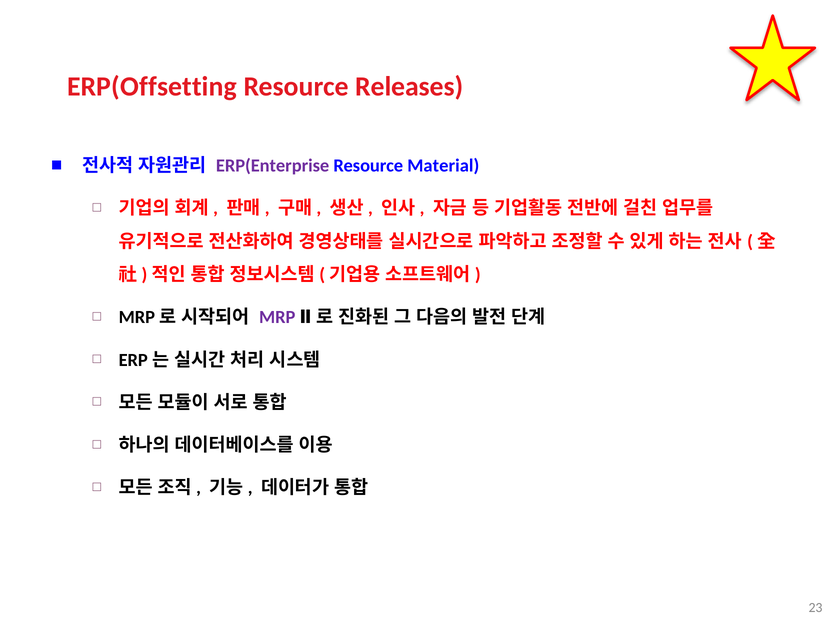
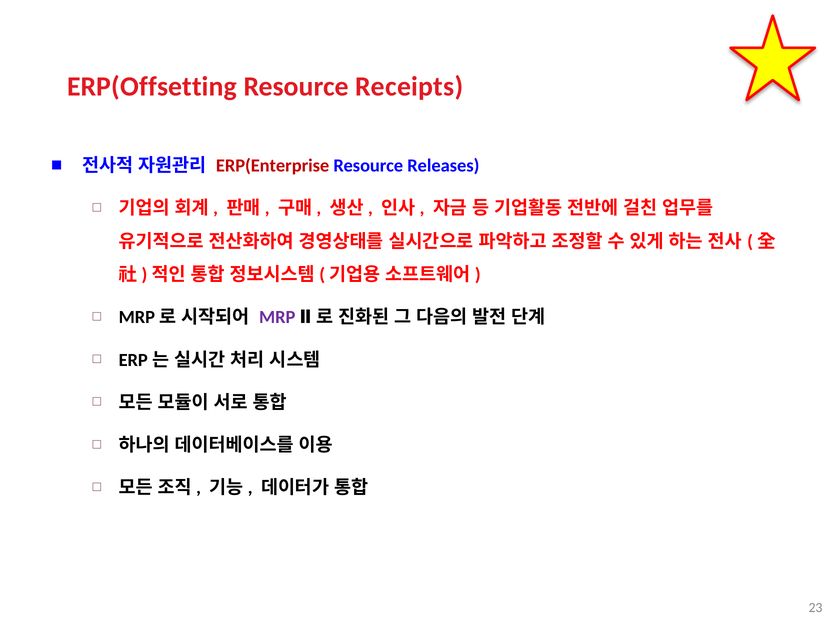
Releases: Releases -> Receipts (409, 86)
ERP(Enterprise colour: purple -> red (273, 166)
Material: Material -> Releases (443, 166)
